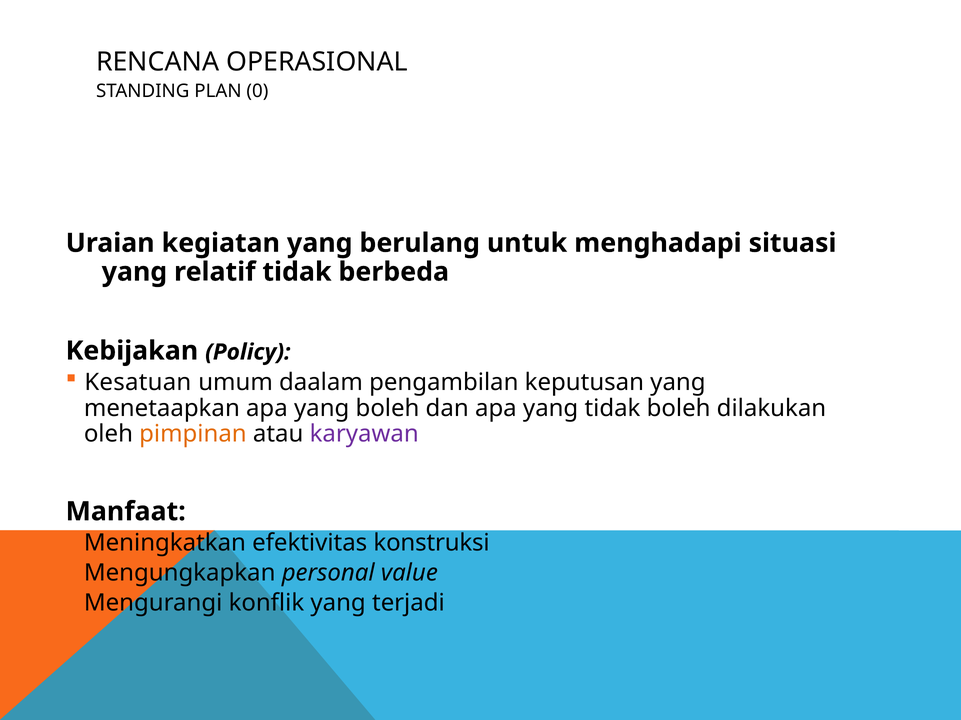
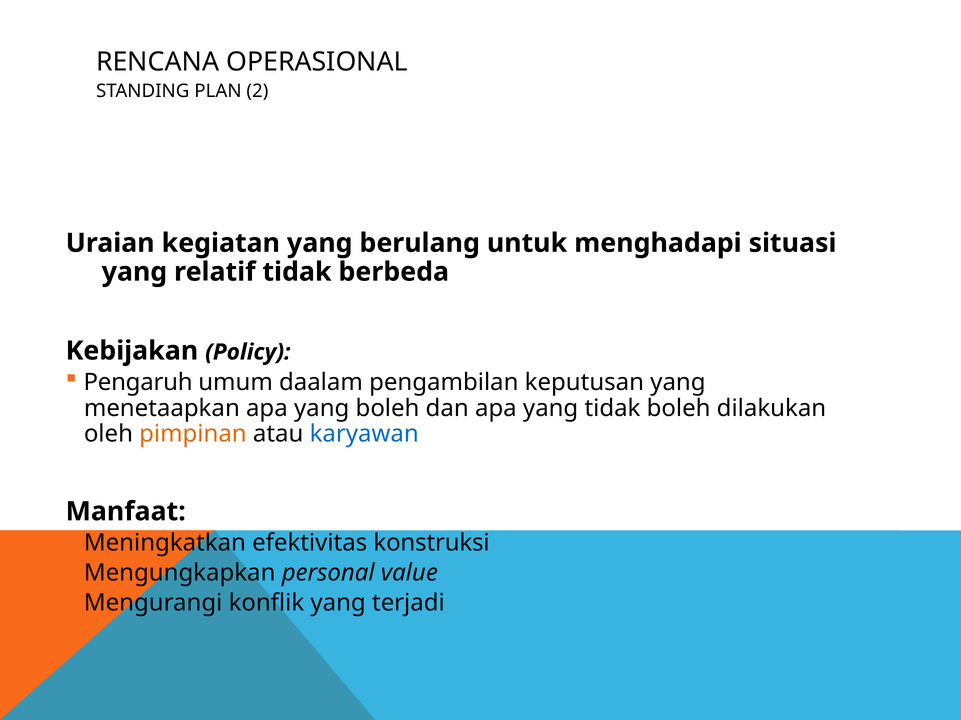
0: 0 -> 2 (257, 91)
Kesatuan: Kesatuan -> Pengaruh (138, 383)
karyawan colour: purple -> blue (364, 434)
